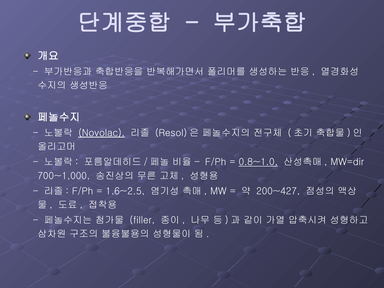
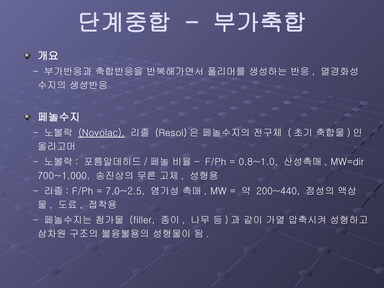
0.8~1.0 underline: present -> none (258, 162)
1.6~2.5: 1.6~2.5 -> 7.0~2.5 (125, 191)
200~427: 200~427 -> 200~440 (278, 191)
